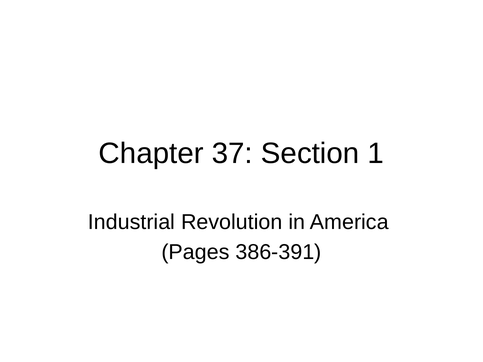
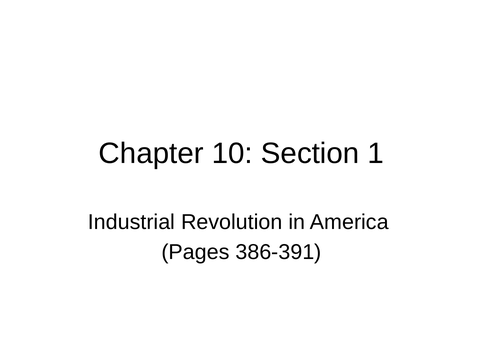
37: 37 -> 10 (232, 153)
